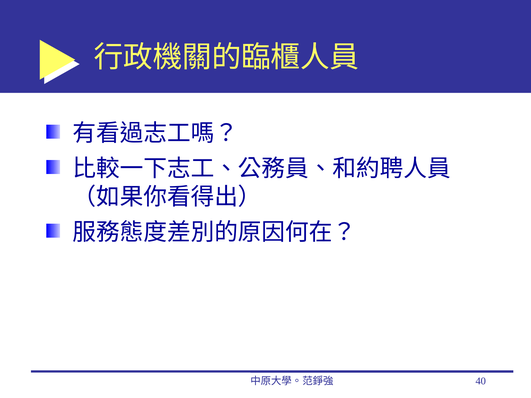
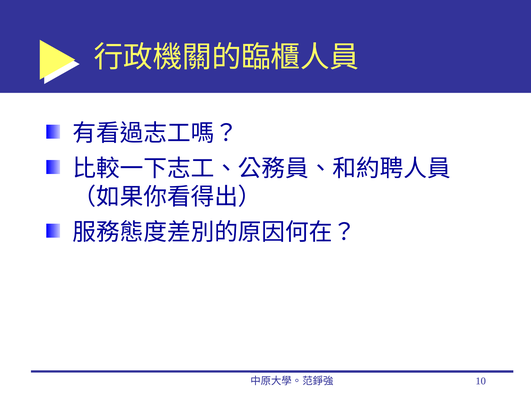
40: 40 -> 10 (481, 381)
